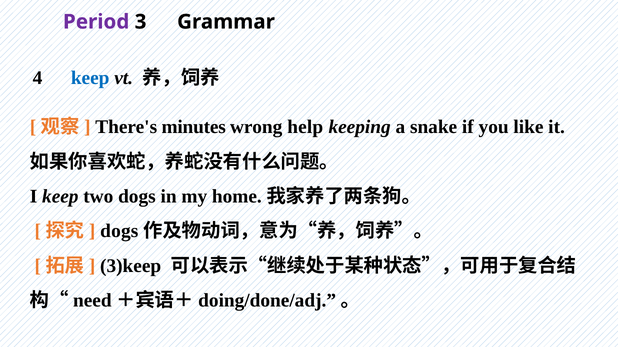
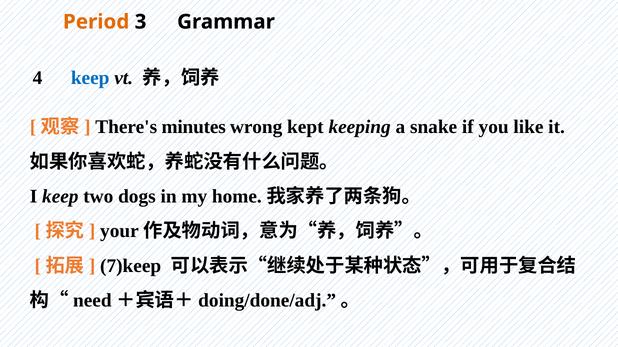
Period colour: purple -> orange (96, 22)
help: help -> kept (305, 127)
dogs: dogs -> your (119, 231)
3)keep: 3)keep -> 7)keep (131, 266)
